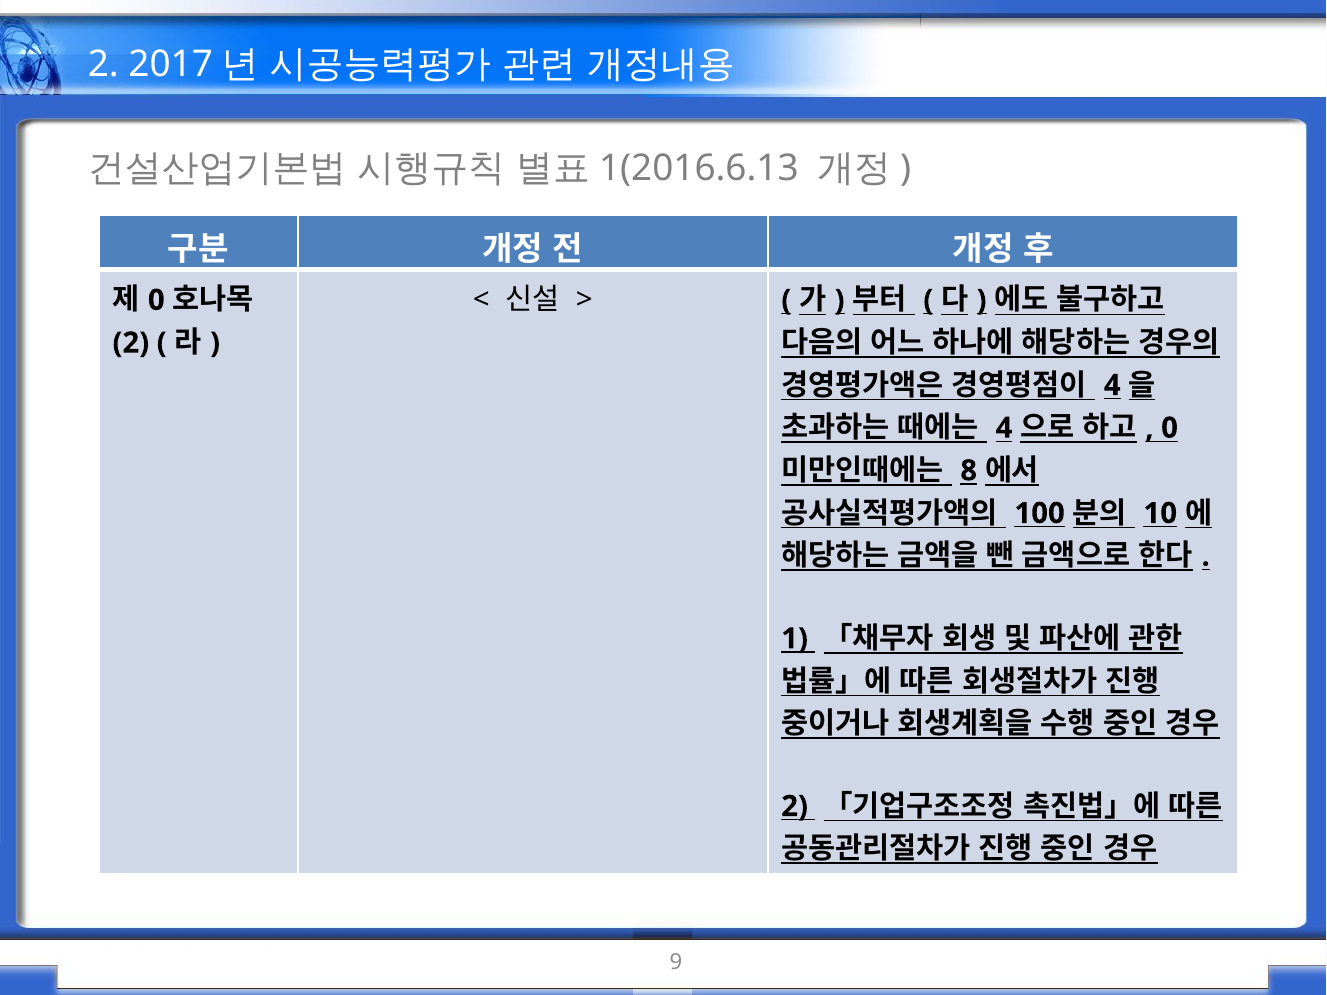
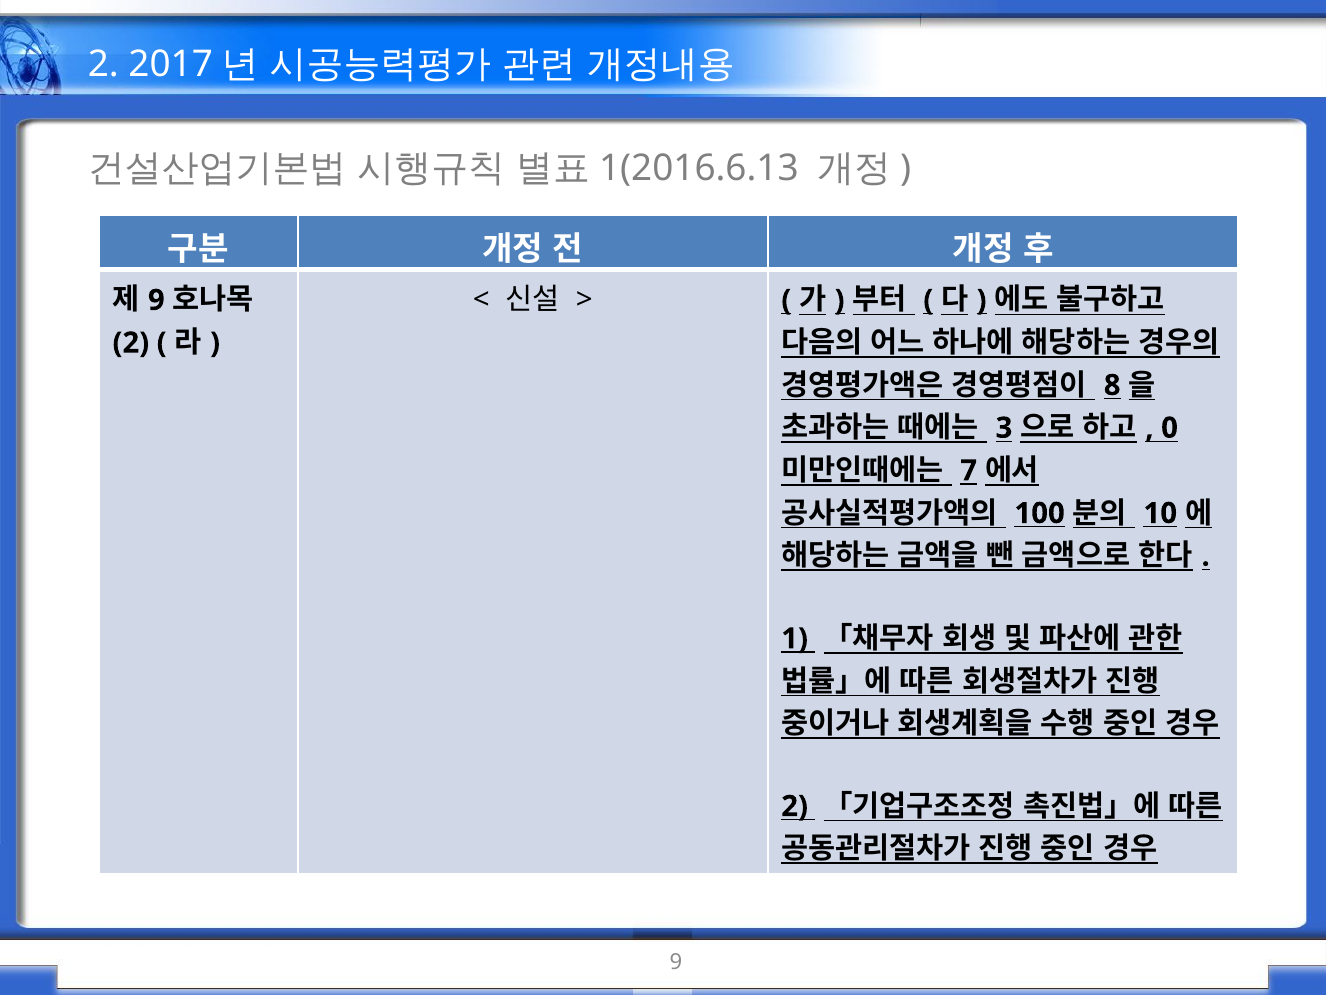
0: 0 -> 9 (156, 300)
4: 4 -> 8 (1112, 385)
4: 4 -> 3 (1004, 428)
8: 8 -> 7 (969, 471)
